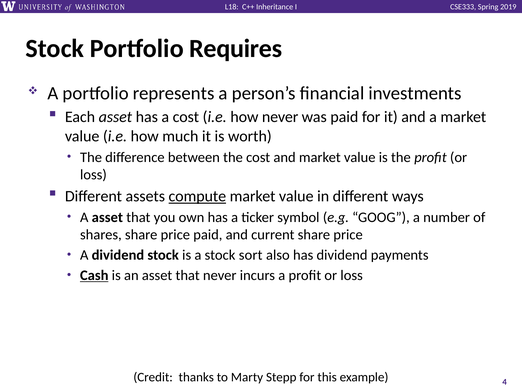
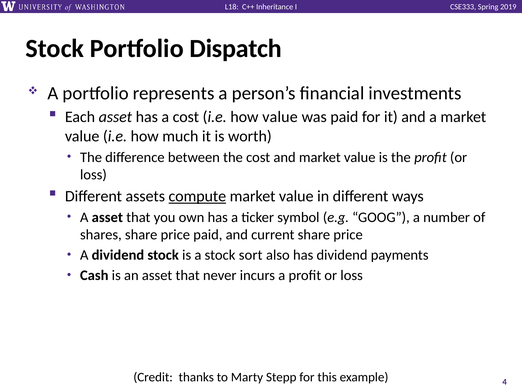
Requires: Requires -> Dispatch (236, 48)
how never: never -> value (280, 117)
Cash underline: present -> none (94, 275)
